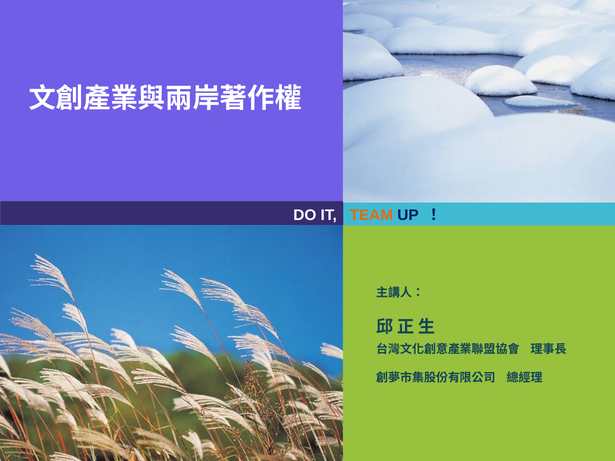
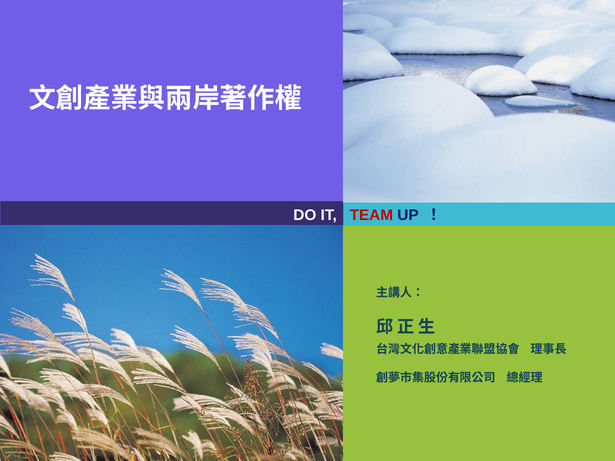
TEAM colour: orange -> red (371, 215)
